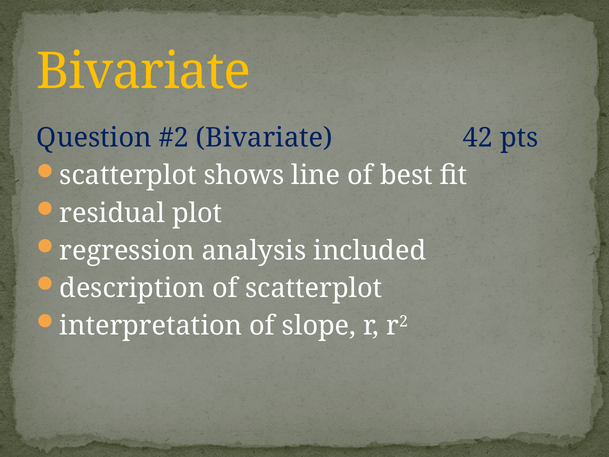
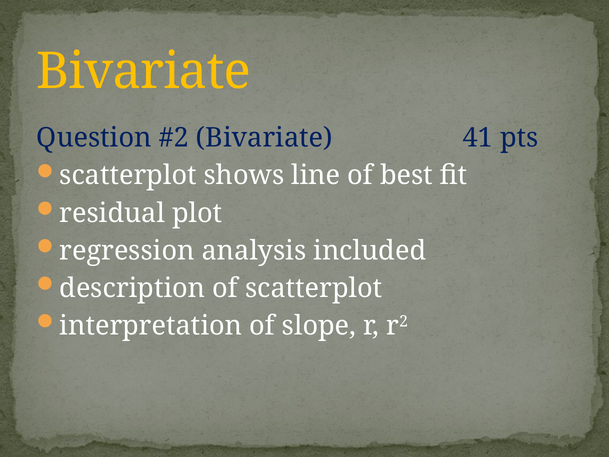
42: 42 -> 41 (478, 138)
